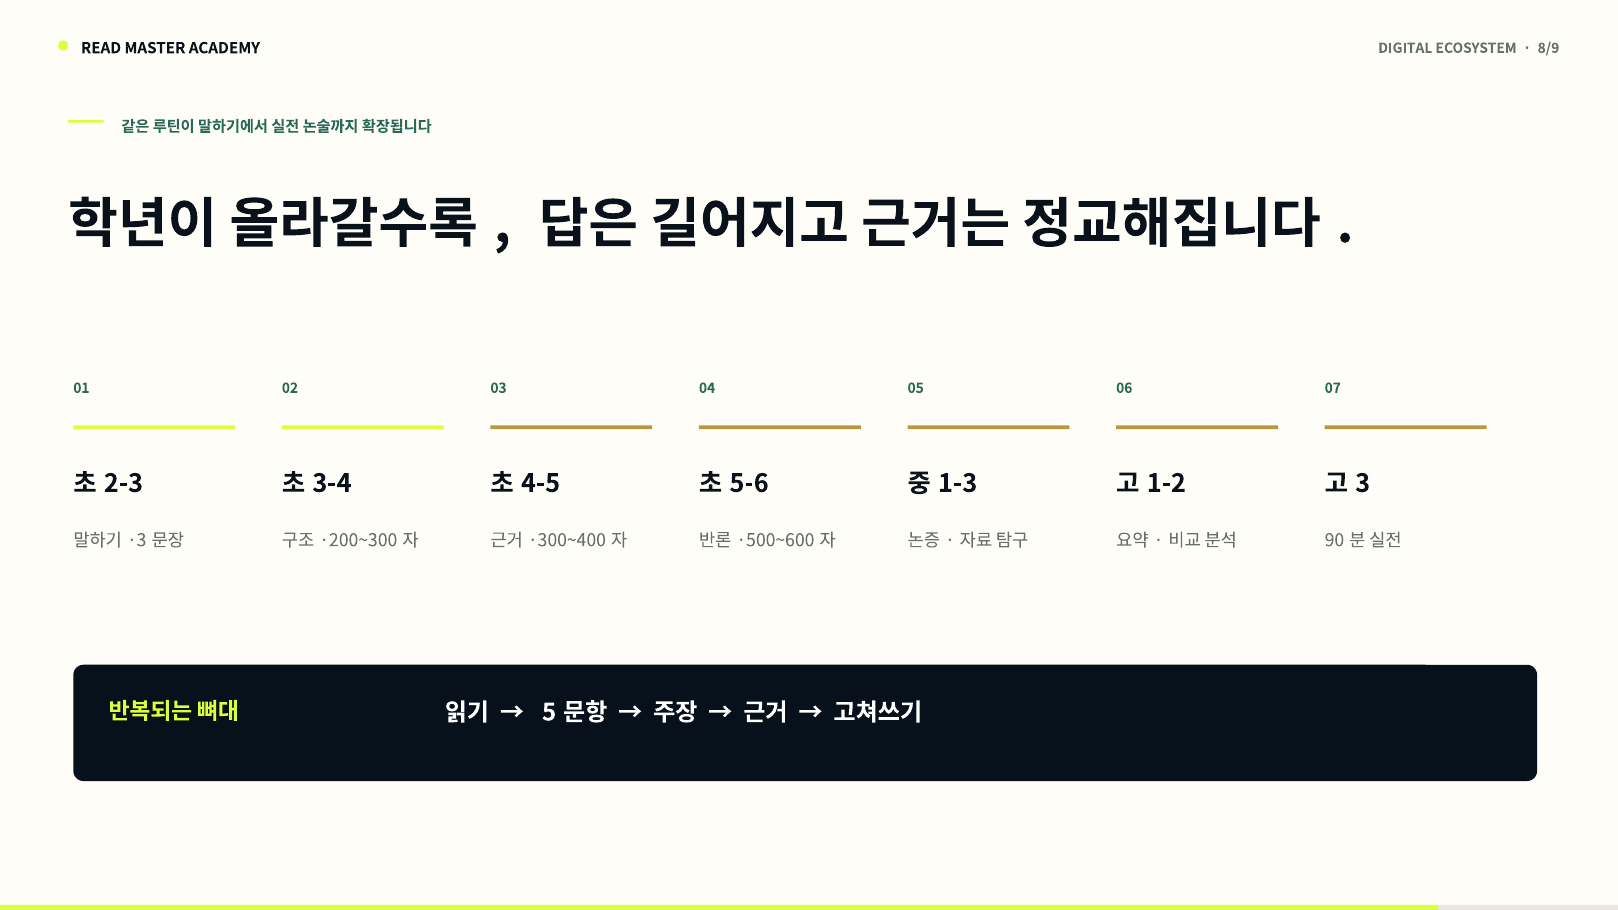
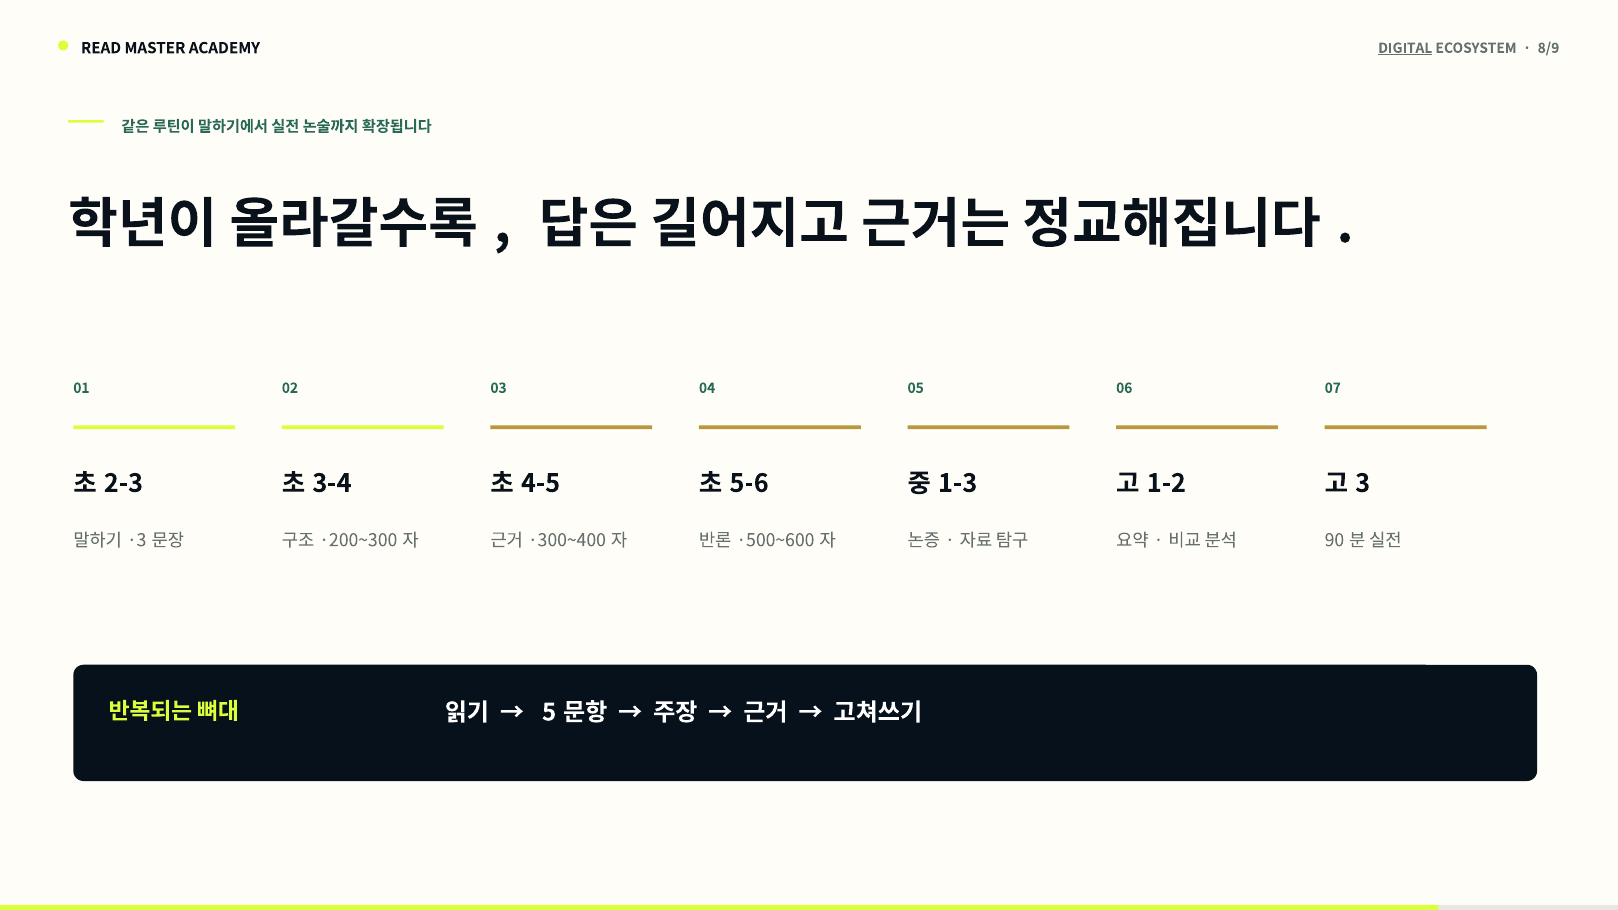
DIGITAL underline: none -> present (1405, 48)
